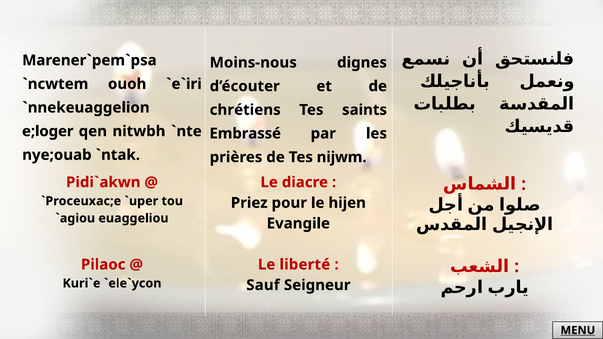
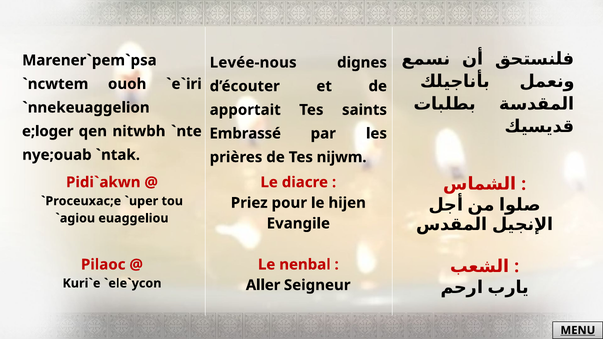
Moins-nous: Moins-nous -> Levée-nous (253, 63)
chrétiens: chrétiens -> apportait (245, 110)
liberté: liberté -> nenbal (305, 265)
Sauf: Sauf -> Aller (263, 285)
